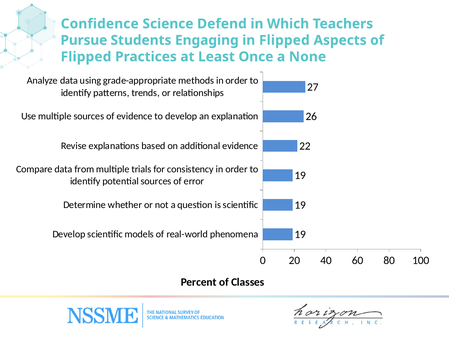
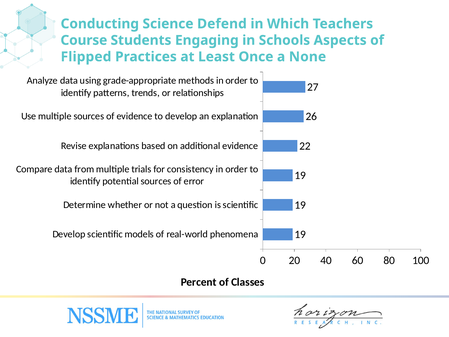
Confidence: Confidence -> Conducting (100, 24)
Pursue: Pursue -> Course (84, 40)
in Flipped: Flipped -> Schools (284, 40)
